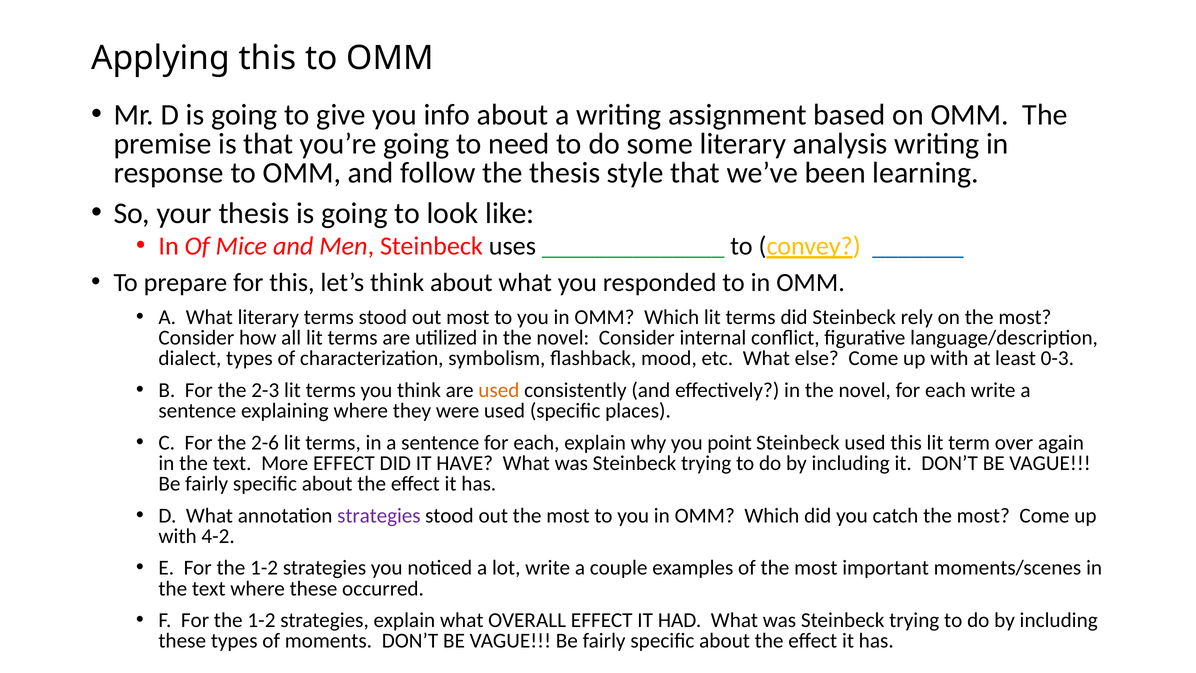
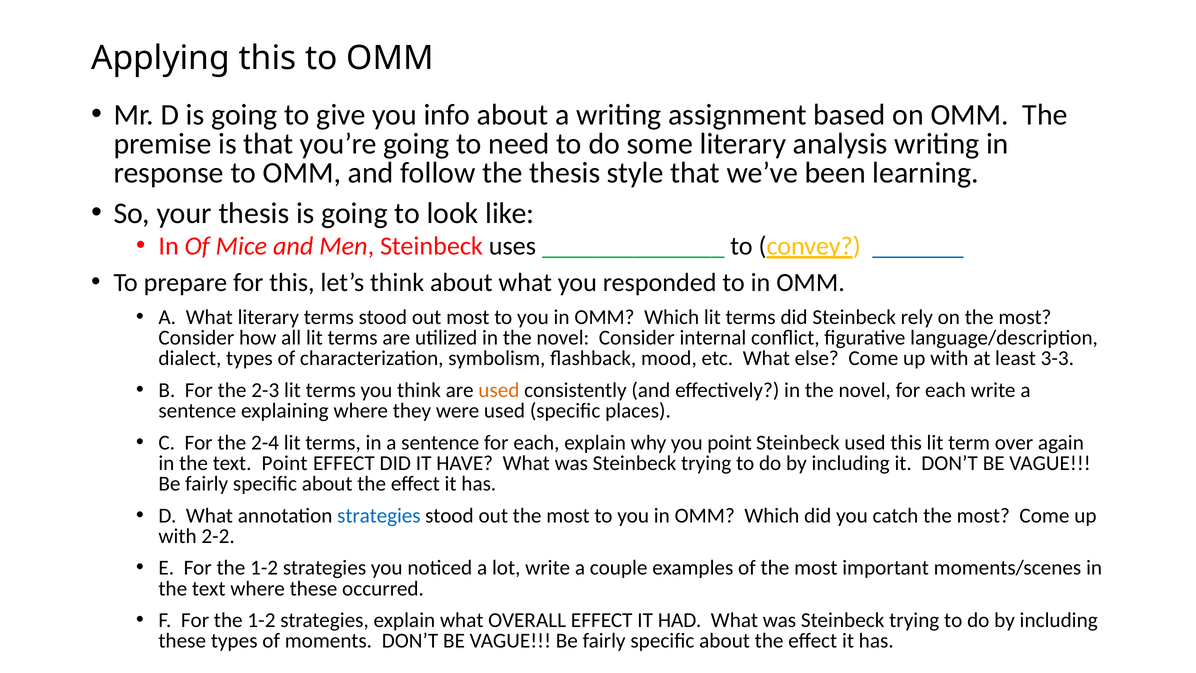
0-3: 0-3 -> 3-3 (1057, 358)
2-6: 2-6 -> 2-4 (265, 442)
text More: More -> Point (285, 463)
strategies colour: purple -> blue (379, 515)
4-2: 4-2 -> 2-2 (218, 536)
